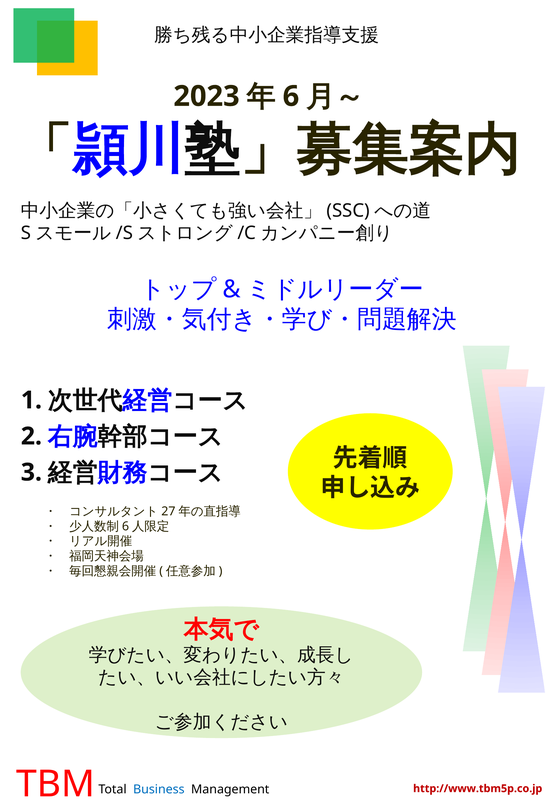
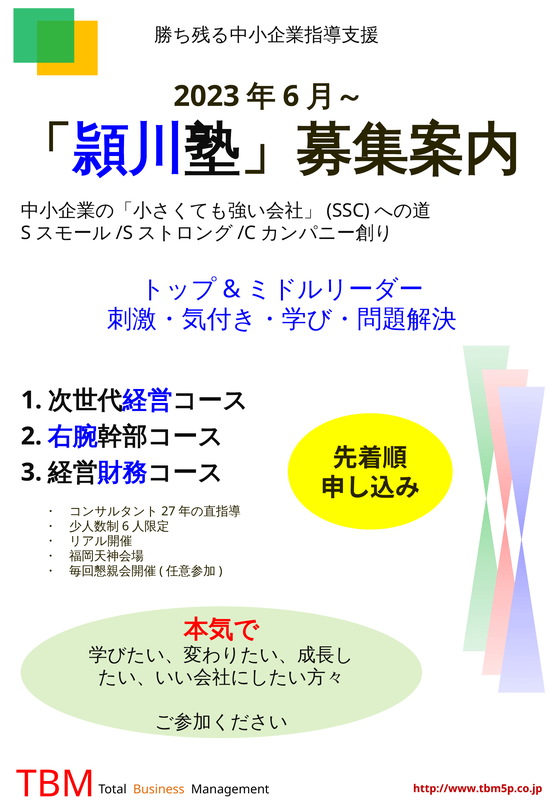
Business colour: blue -> orange (159, 789)
